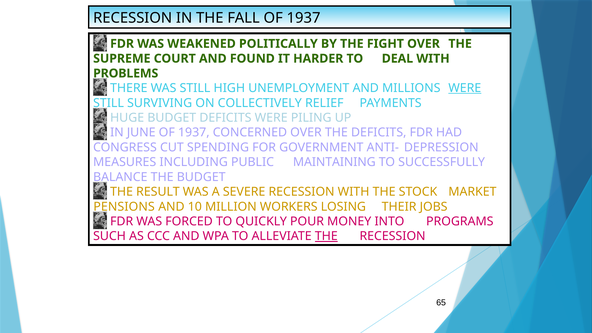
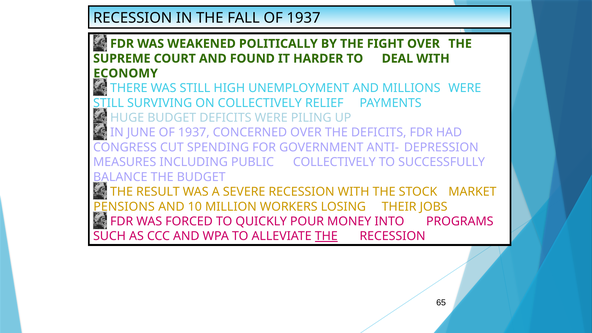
PROBLEMS: PROBLEMS -> ECONOMY (126, 73)
WERE underline: present -> none (465, 88)
PUBLIC MAINTAINING: MAINTAINING -> COLLECTIVELY (334, 162)
